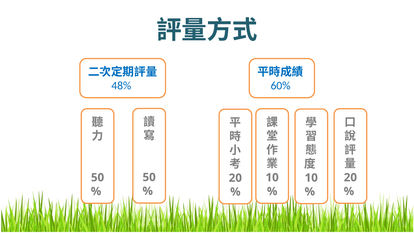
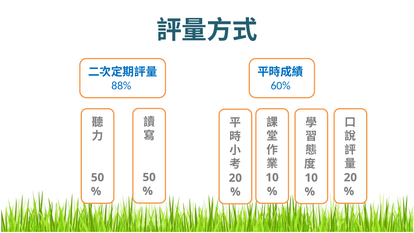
48%: 48% -> 88% (121, 86)
